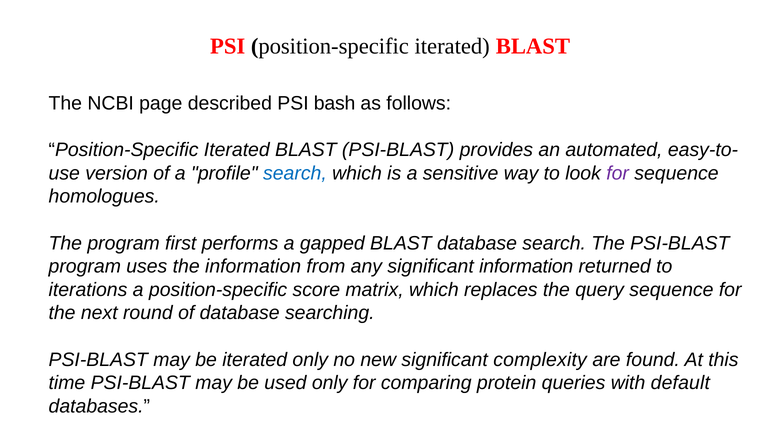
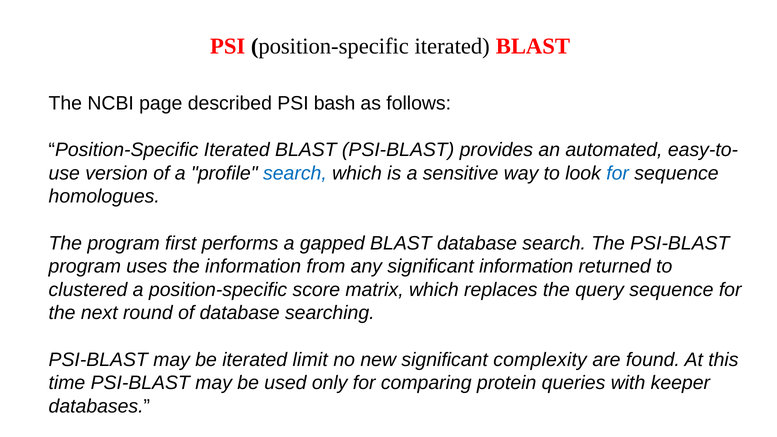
for colour: purple -> blue (618, 173)
iterations: iterations -> clustered (88, 290)
iterated only: only -> limit (310, 360)
default: default -> keeper (680, 383)
